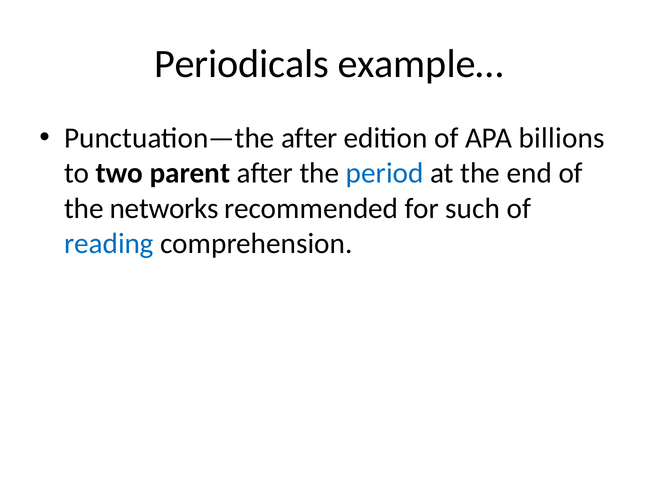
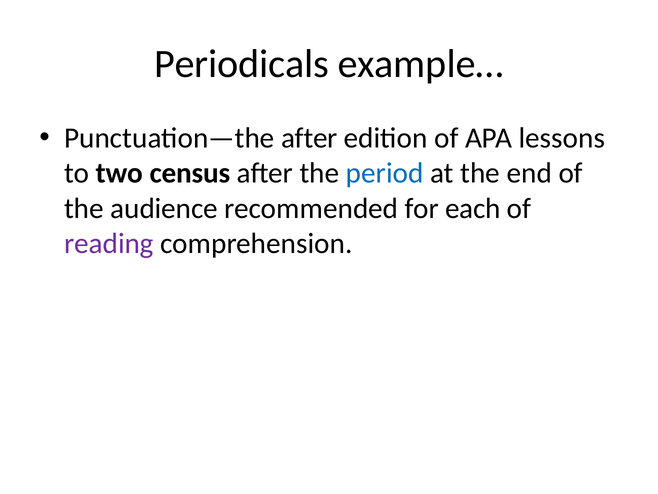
billions: billions -> lessons (562, 138)
parent: parent -> census (190, 173)
networks: networks -> audience (164, 208)
such: such -> each (473, 208)
reading colour: blue -> purple (109, 243)
